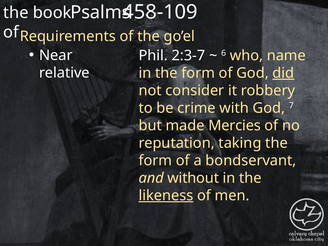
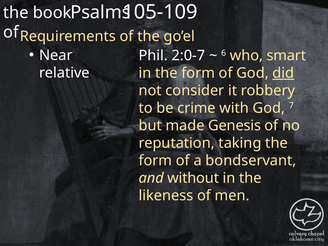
458-109: 458-109 -> 105-109 (160, 12)
2:3-7: 2:3-7 -> 2:0-7 (188, 55)
name: name -> smart (286, 55)
Mercies: Mercies -> Genesis (235, 125)
likeness underline: present -> none (166, 195)
